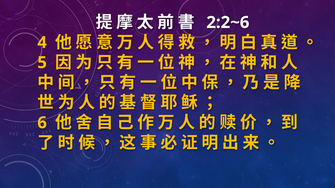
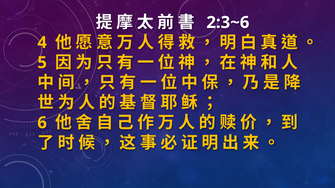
2:2~6: 2:2~6 -> 2:3~6 (228, 23)
